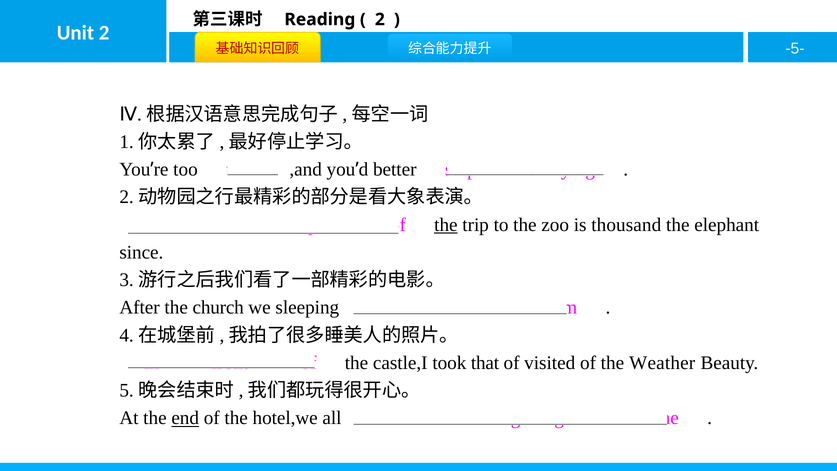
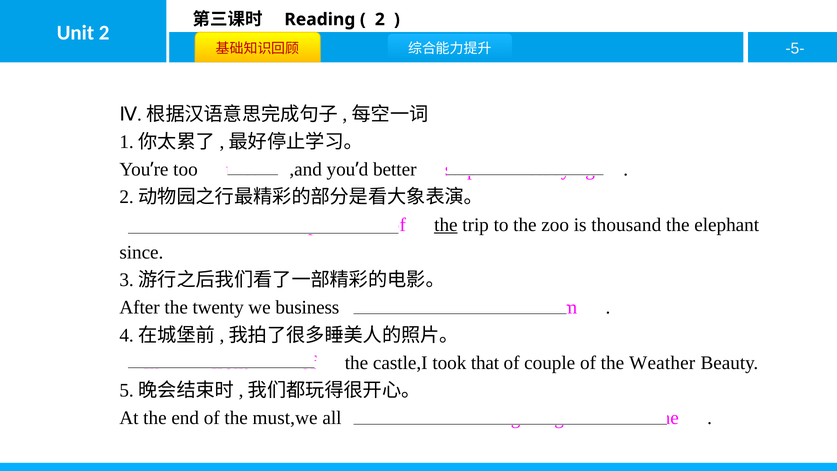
church: church -> twenty (218, 307)
sleeping: sleeping -> business (307, 307)
visited: visited -> couple (550, 363)
end underline: present -> none (185, 418)
hotel,we: hotel,we -> must,we (285, 418)
